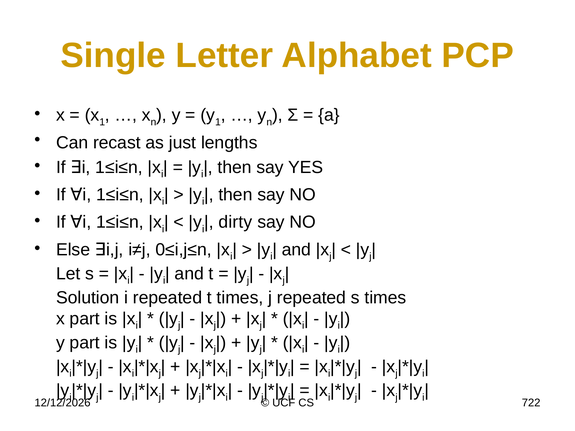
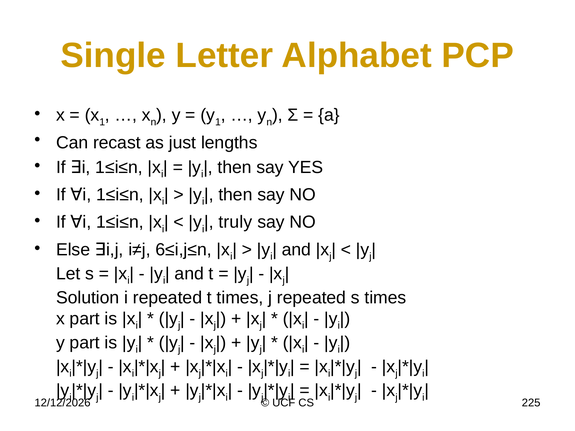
dirty: dirty -> truly (235, 222)
0≤i,j≤n: 0≤i,j≤n -> 6≤i,j≤n (184, 250)
722: 722 -> 225 (531, 403)
